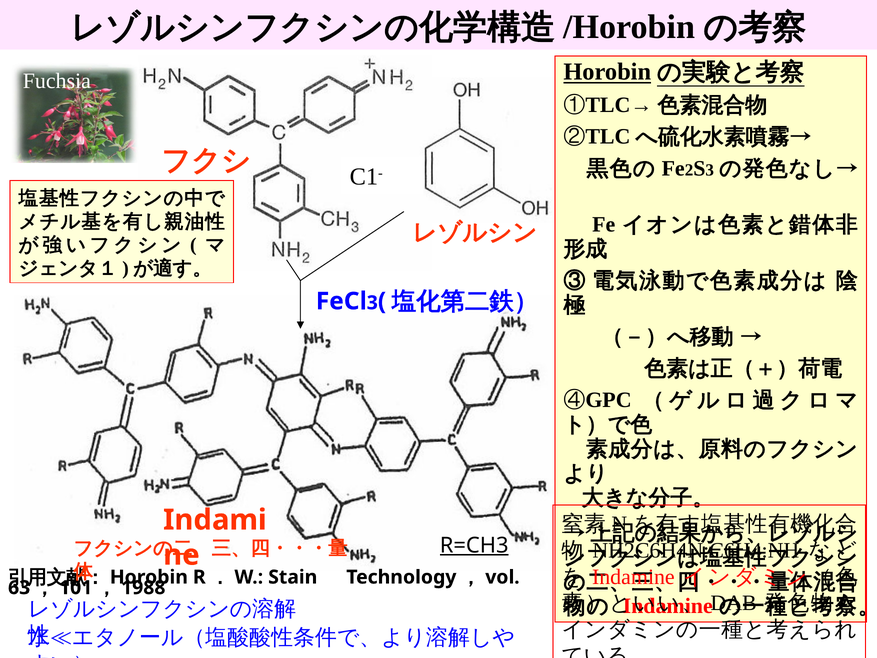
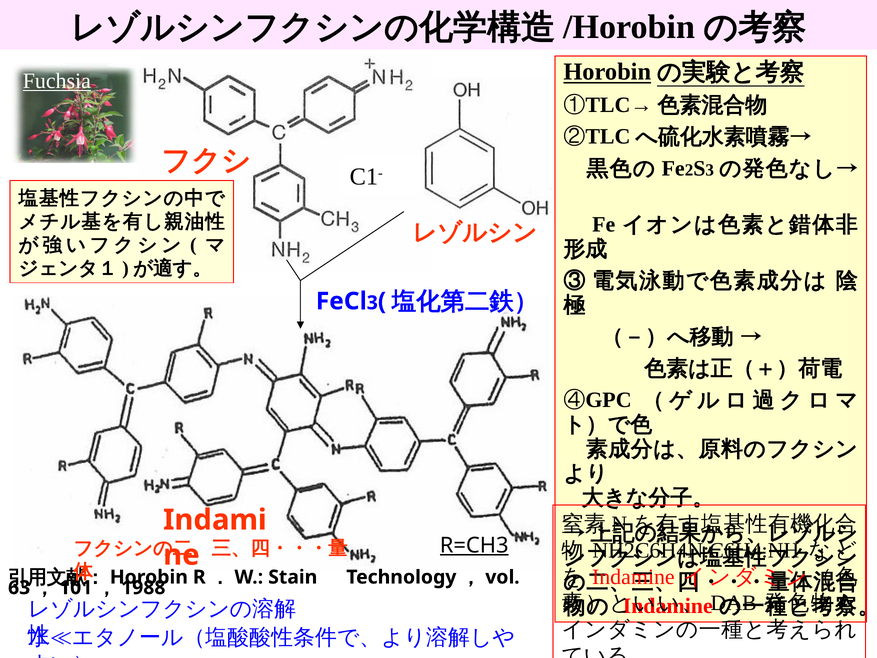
Fuchsia underline: none -> present (57, 81)
